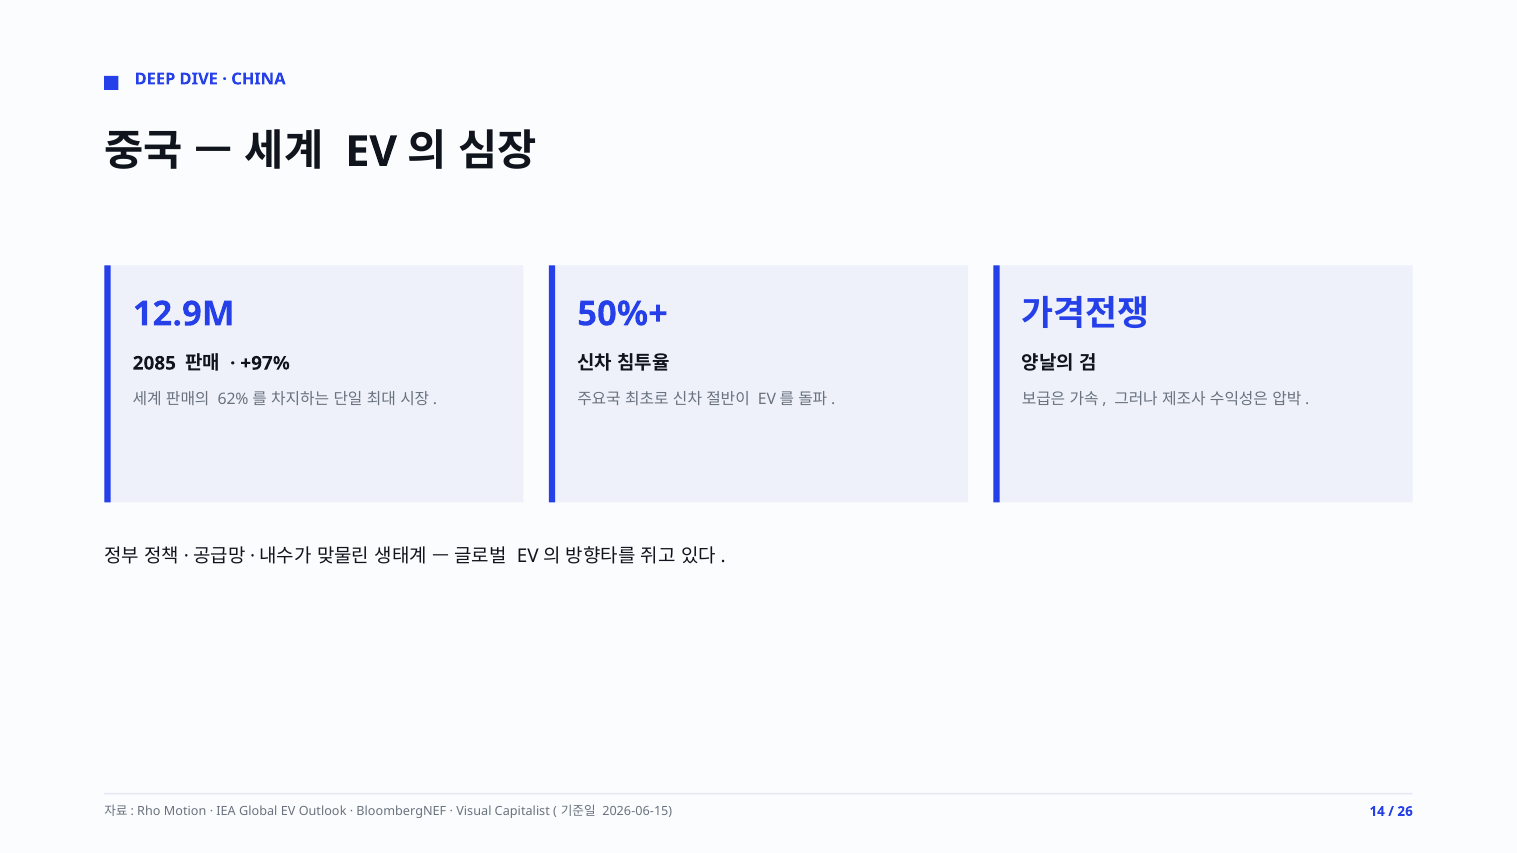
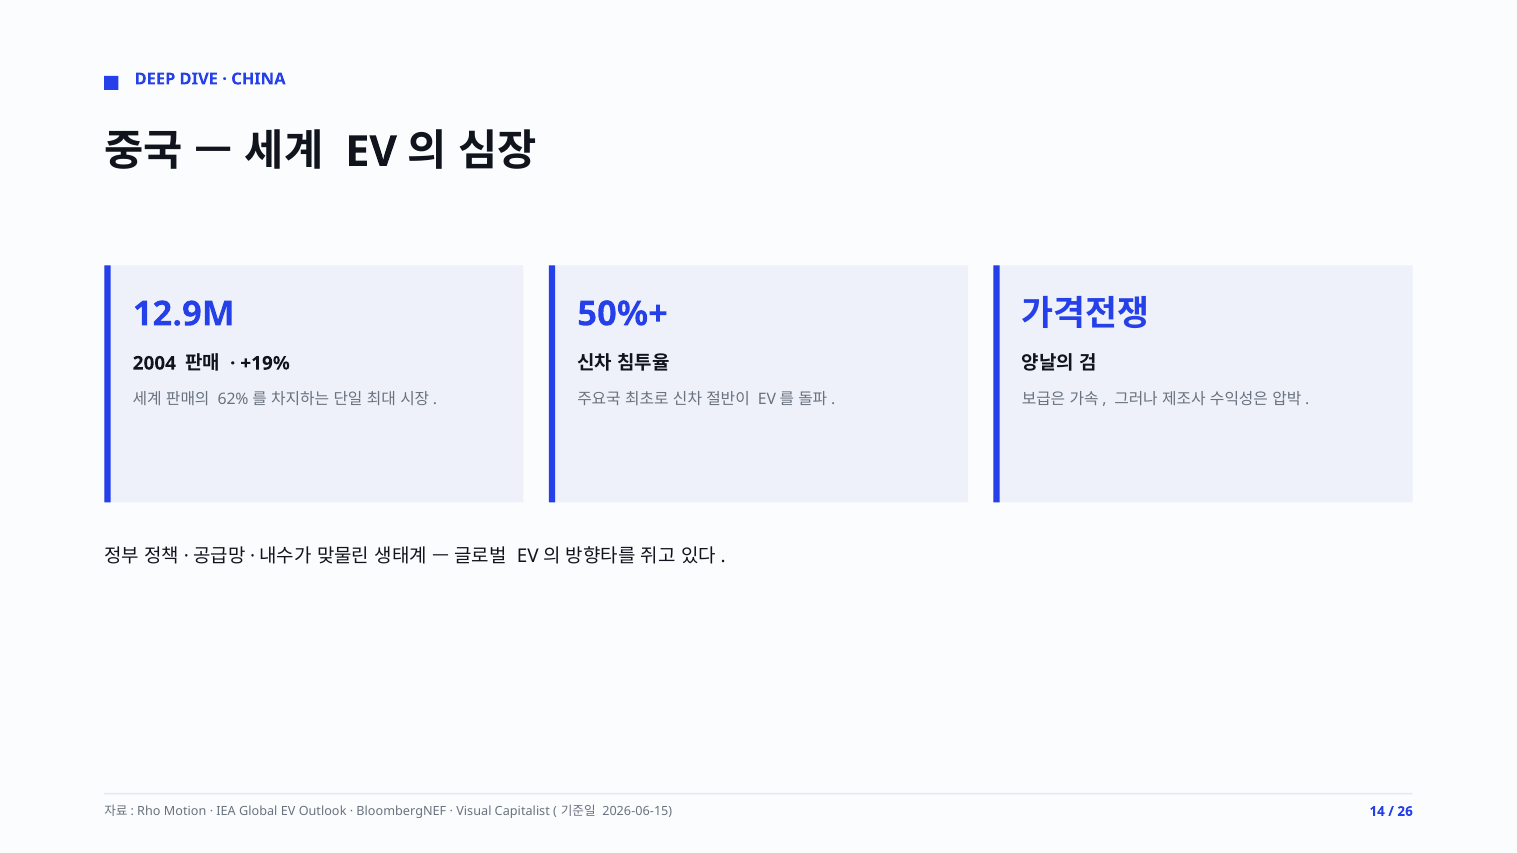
2085: 2085 -> 2004 (154, 363)
+97%: +97% -> +19% (265, 363)
